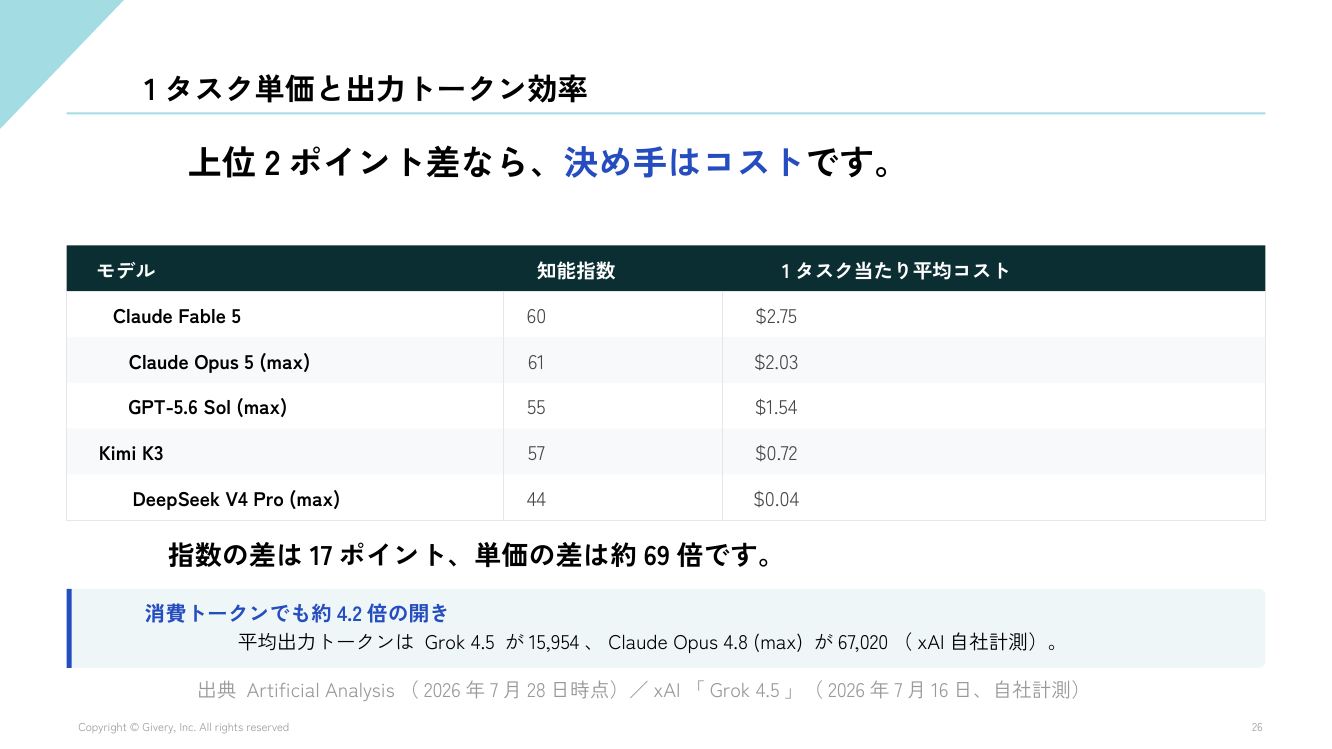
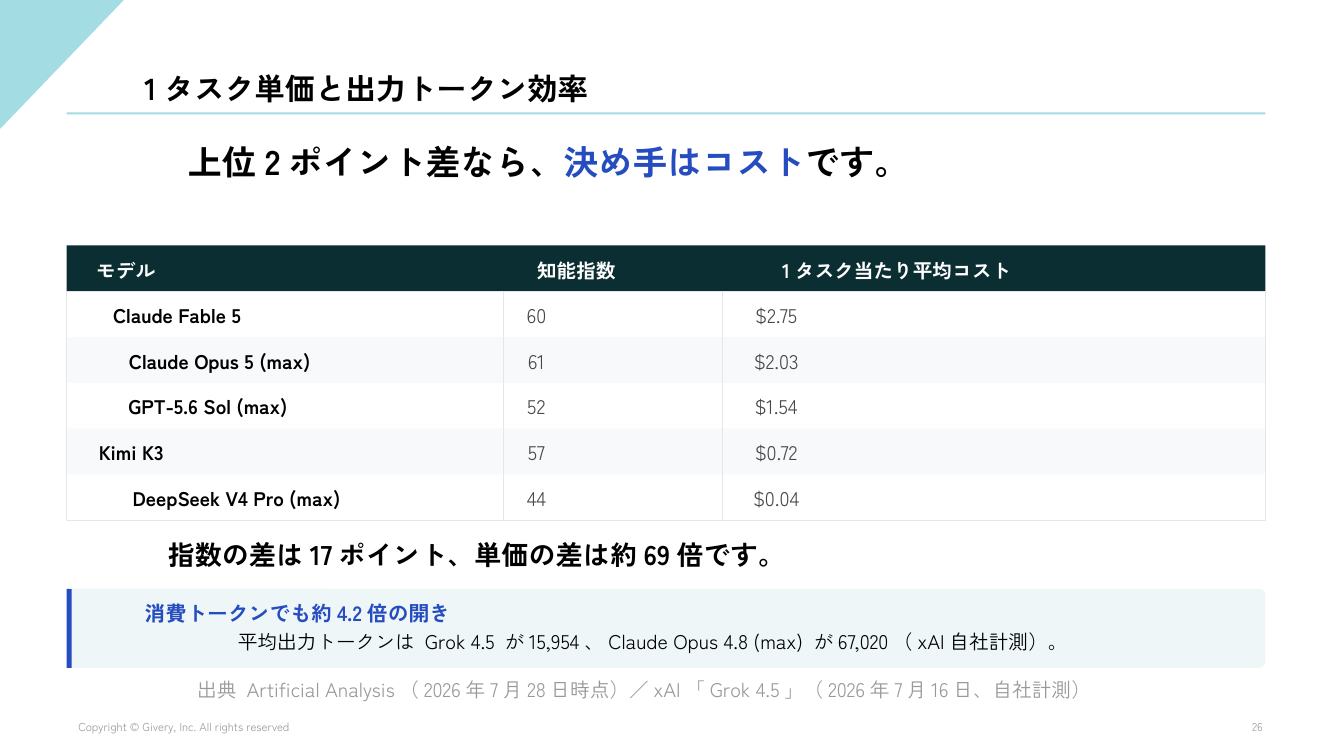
55: 55 -> 52 (536, 408)
